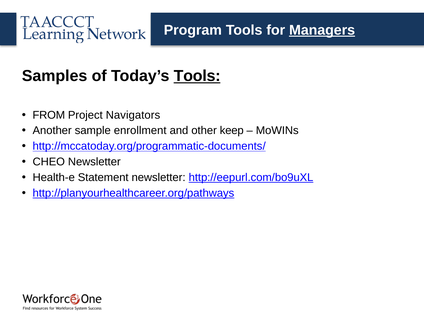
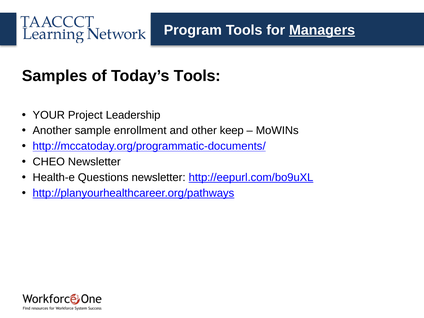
Tools underline: present -> none (197, 76)
FROM: FROM -> YOUR (49, 115)
Navigators: Navigators -> Leadership (133, 115)
Statement: Statement -> Questions (103, 177)
